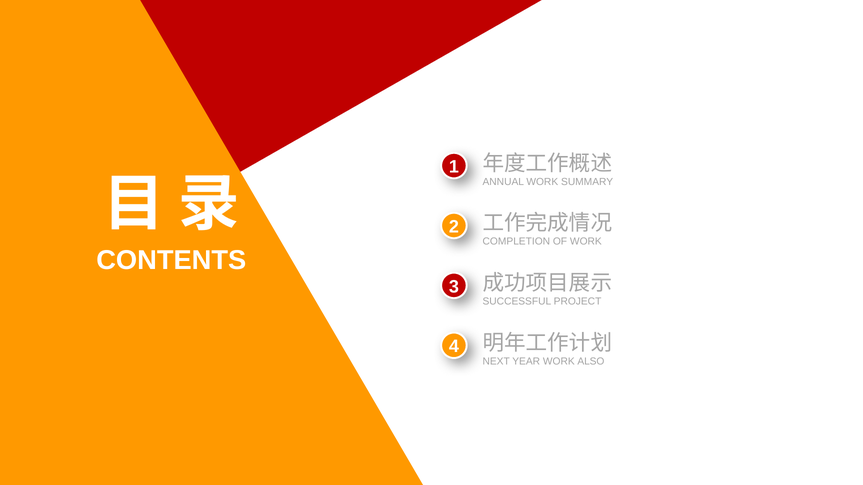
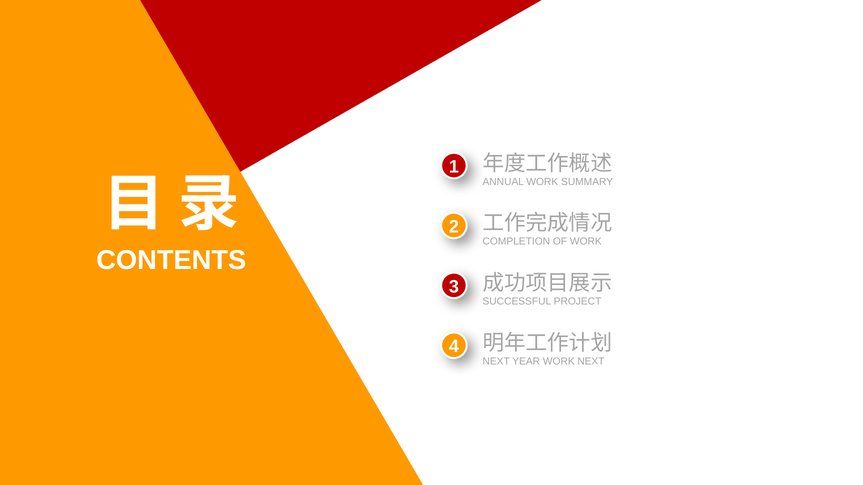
WORK ALSO: ALSO -> NEXT (591, 362)
